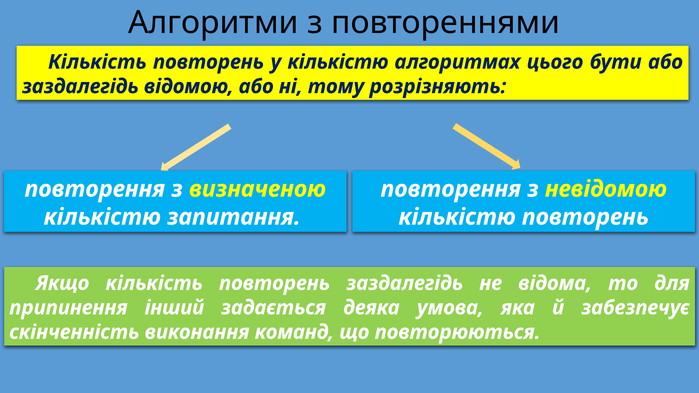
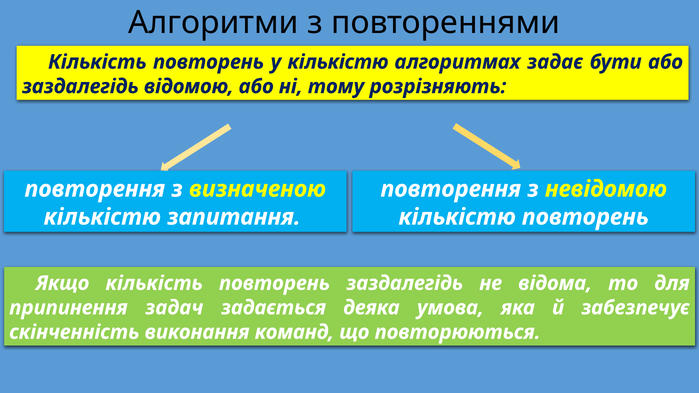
цього: цього -> задає (555, 62)
інший: інший -> задач (174, 308)
